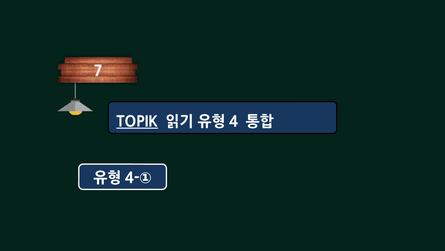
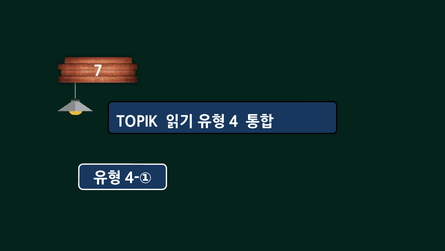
TOPIK underline: present -> none (137, 122)
